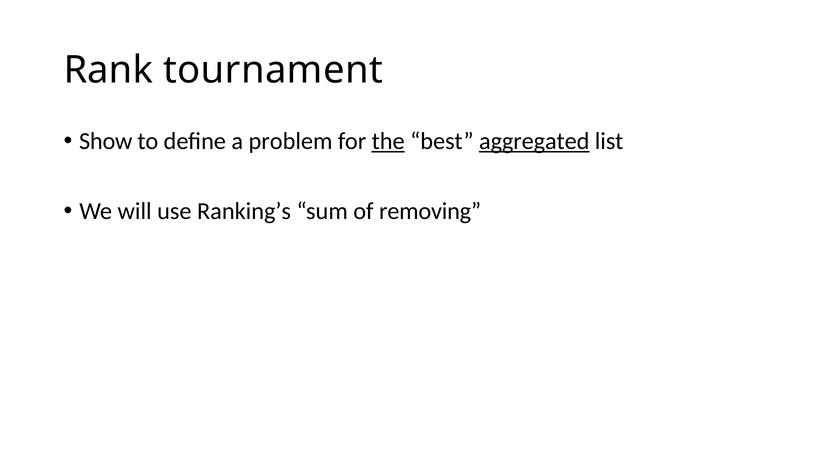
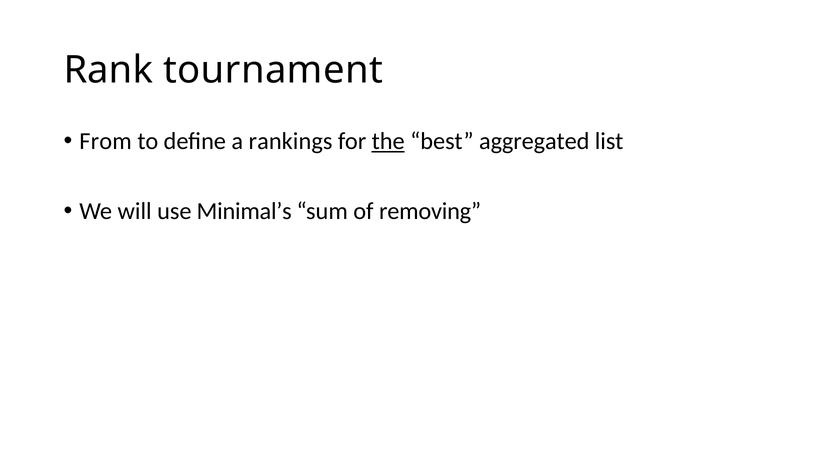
Show: Show -> From (106, 141)
problem: problem -> rankings (291, 141)
aggregated underline: present -> none (534, 141)
Ranking’s: Ranking’s -> Minimal’s (244, 211)
